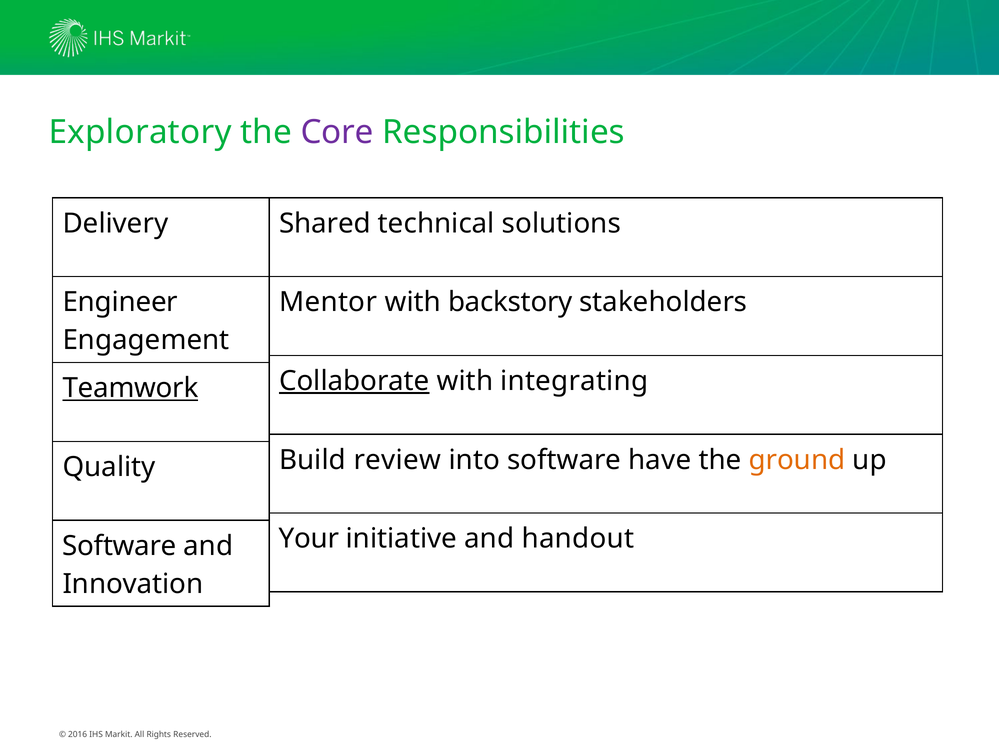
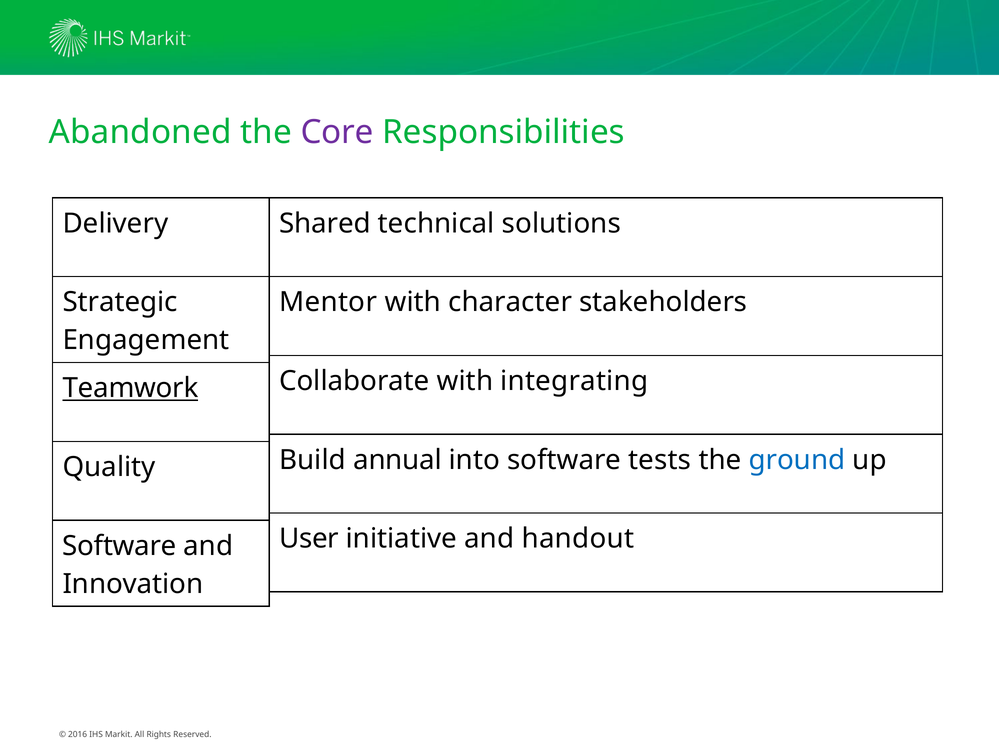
Exploratory: Exploratory -> Abandoned (140, 132)
Engineer: Engineer -> Strategic (120, 302)
backstory: backstory -> character (510, 302)
Collaborate underline: present -> none (354, 381)
review: review -> annual (397, 459)
have: have -> tests (660, 459)
ground colour: orange -> blue (797, 459)
Your: Your -> User (309, 538)
